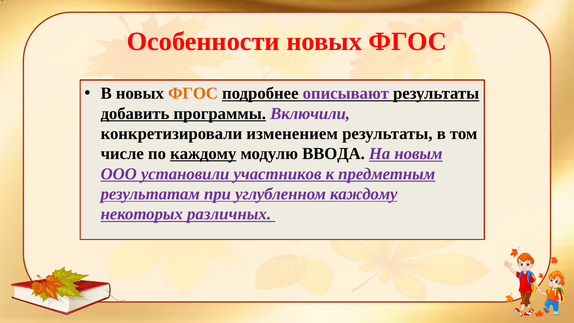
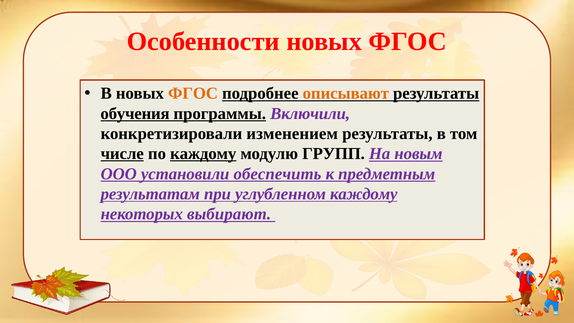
описывают colour: purple -> orange (346, 93)
добавить: добавить -> обучения (135, 114)
числе underline: none -> present (122, 154)
ВВОДА: ВВОДА -> ГРУПП (334, 154)
участников: участников -> обеспечить (277, 174)
различных: различных -> выбирают (229, 214)
